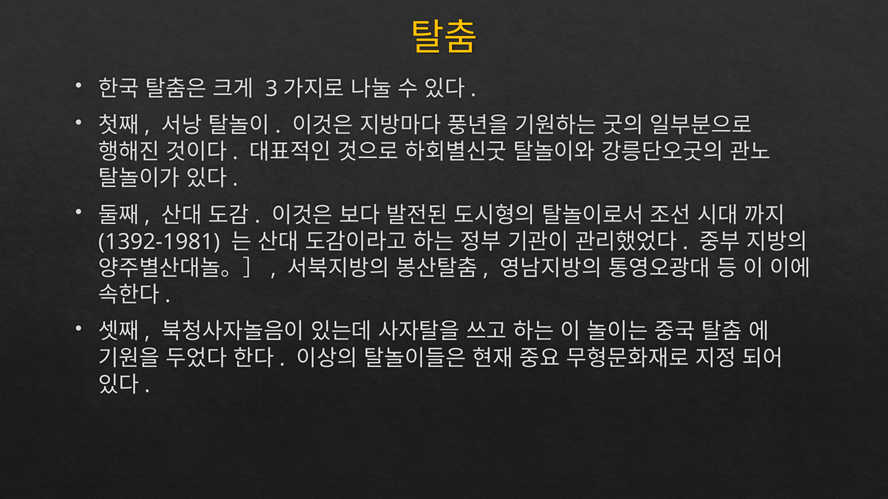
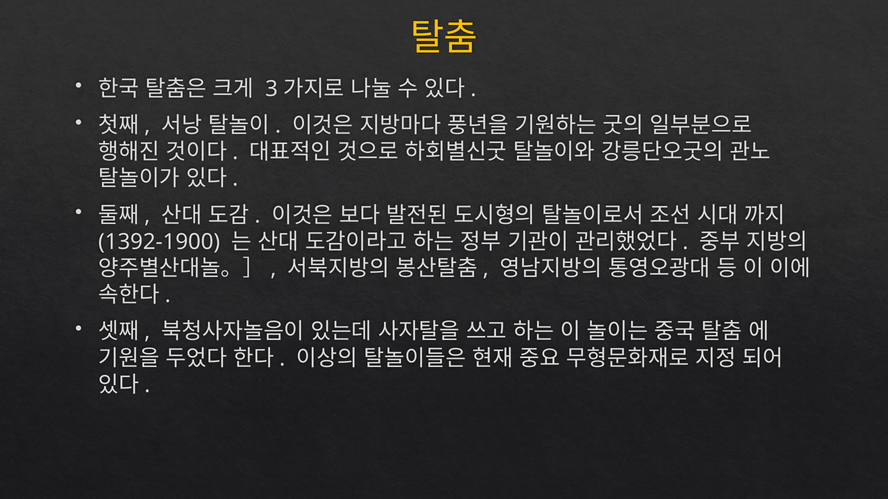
1392-1981: 1392-1981 -> 1392-1900 (159, 242)
